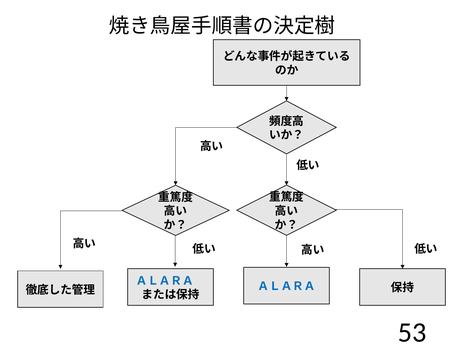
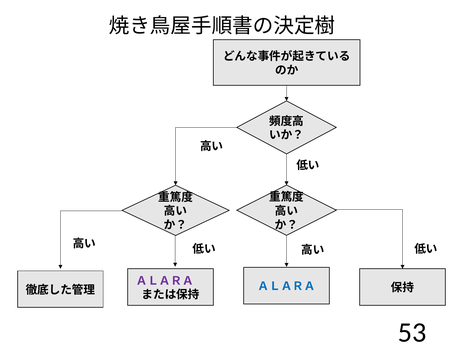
ＡＬＡＲＡ colour: blue -> purple (165, 281)
